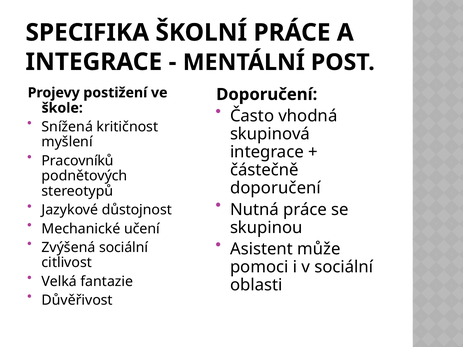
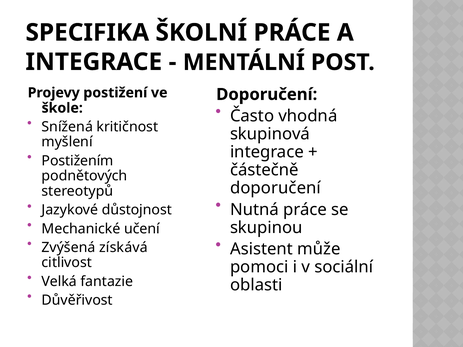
Pracovníků: Pracovníků -> Postižením (78, 161)
Zvýšená sociální: sociální -> získává (123, 248)
